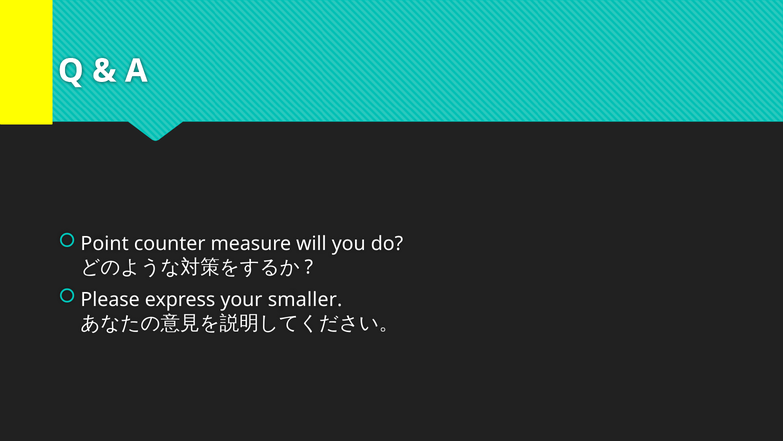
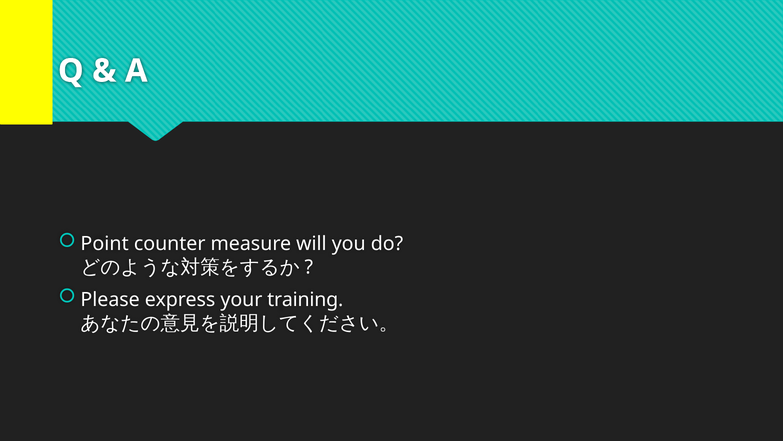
smaller: smaller -> training (305, 299)
